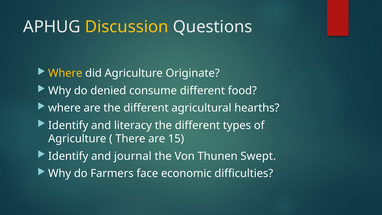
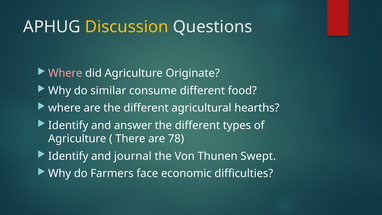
Where colour: yellow -> pink (65, 73)
denied: denied -> similar (108, 91)
literacy: literacy -> answer (133, 125)
15: 15 -> 78 (176, 139)
